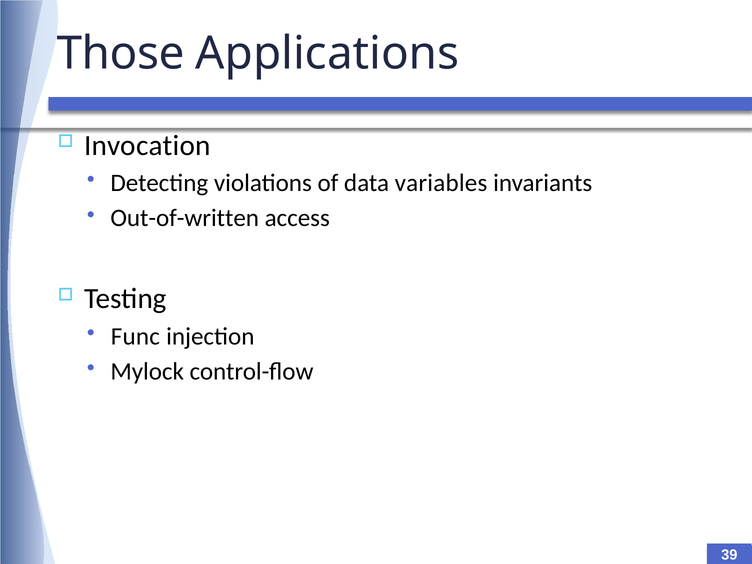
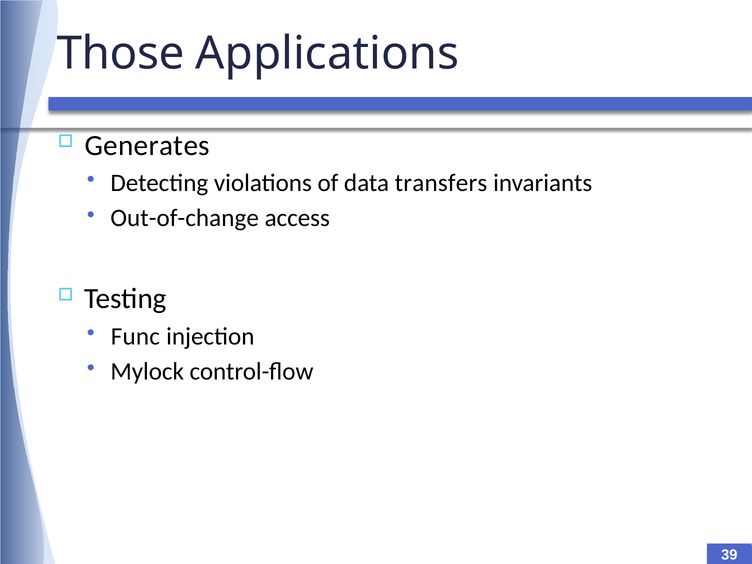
Invocation: Invocation -> Generates (147, 145)
variables: variables -> transfers (441, 183)
Out-of-written: Out-of-written -> Out-of-change (185, 218)
